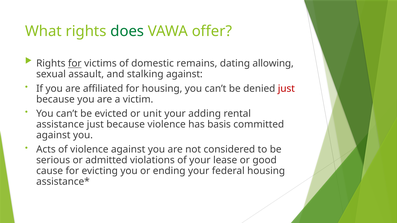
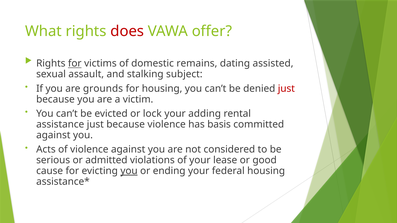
does colour: green -> red (127, 31)
allowing: allowing -> assisted (273, 64)
stalking against: against -> subject (184, 74)
affiliated: affiliated -> grounds (103, 89)
unit: unit -> lock (152, 114)
you underline: none -> present (129, 171)
